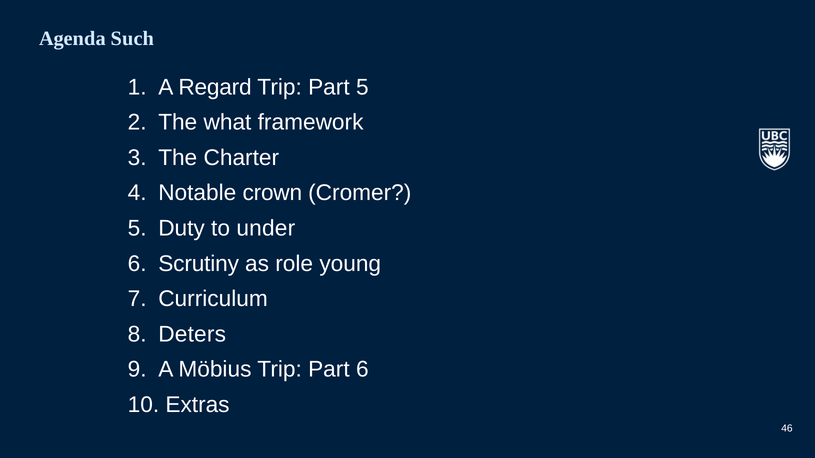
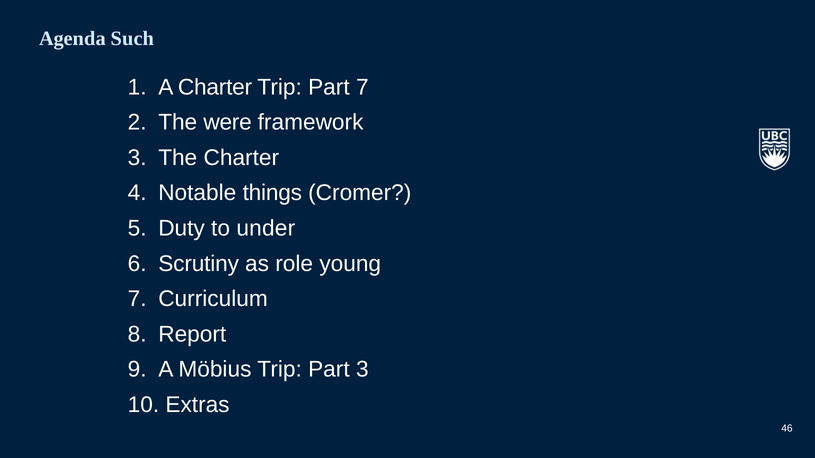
A Regard: Regard -> Charter (215, 87)
Part 5: 5 -> 7 (362, 87)
what: what -> were (228, 123)
crown: crown -> things (272, 193)
Deters: Deters -> Report (192, 334)
Part 6: 6 -> 3 (362, 370)
